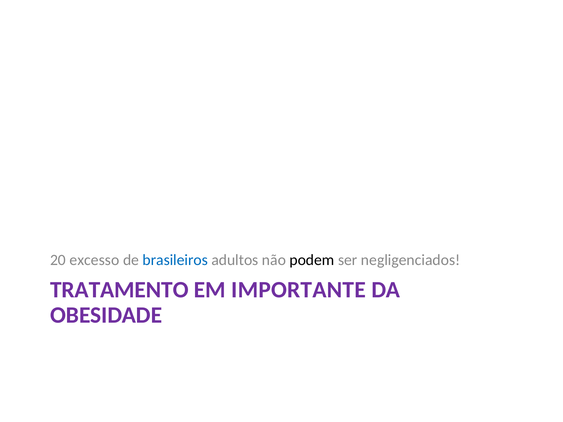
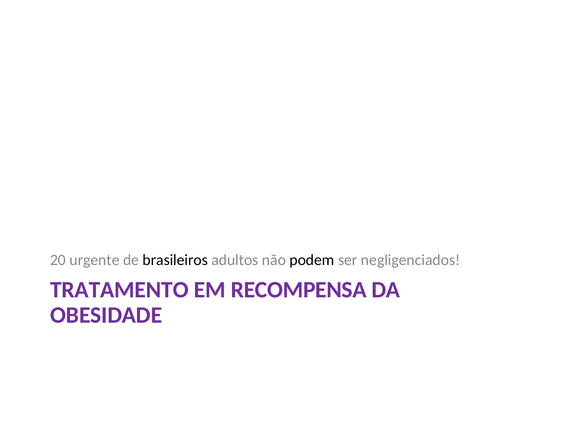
excesso: excesso -> urgente (95, 260)
brasileiros colour: blue -> black (175, 260)
IMPORTANTE: IMPORTANTE -> RECOMPENSA (299, 290)
